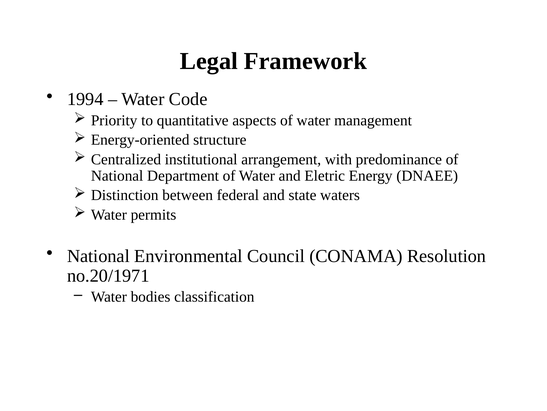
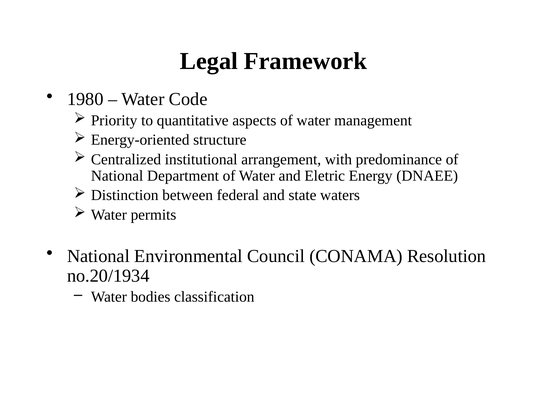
1994: 1994 -> 1980 (85, 99)
no.20/1971: no.20/1971 -> no.20/1934 (108, 275)
